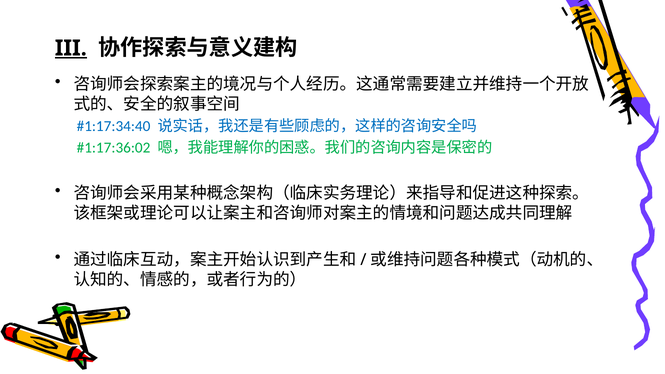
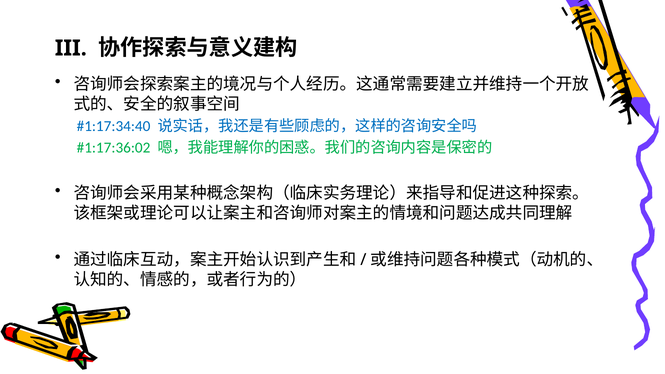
III underline: present -> none (71, 48)
